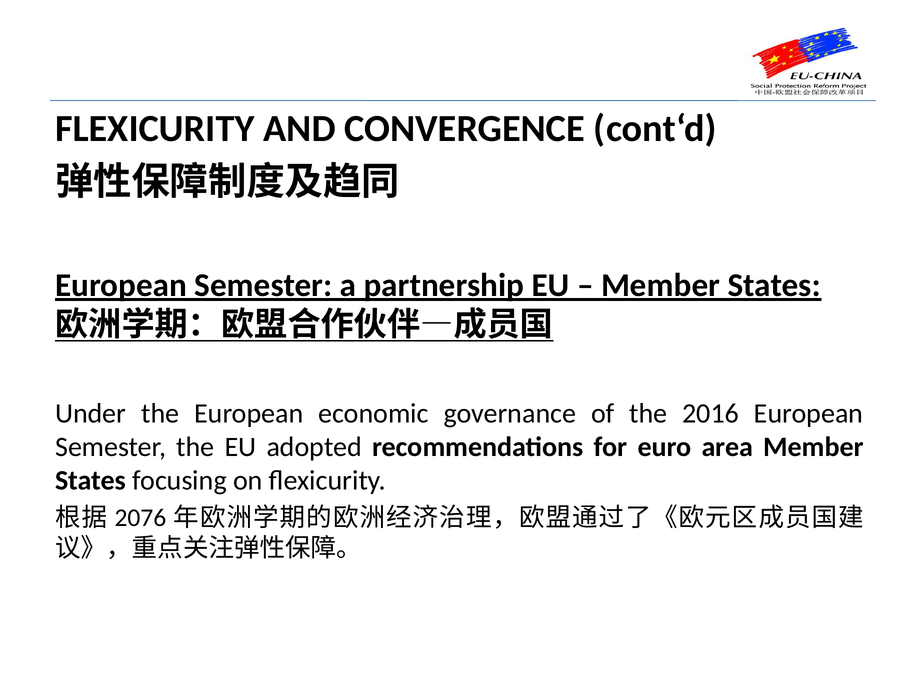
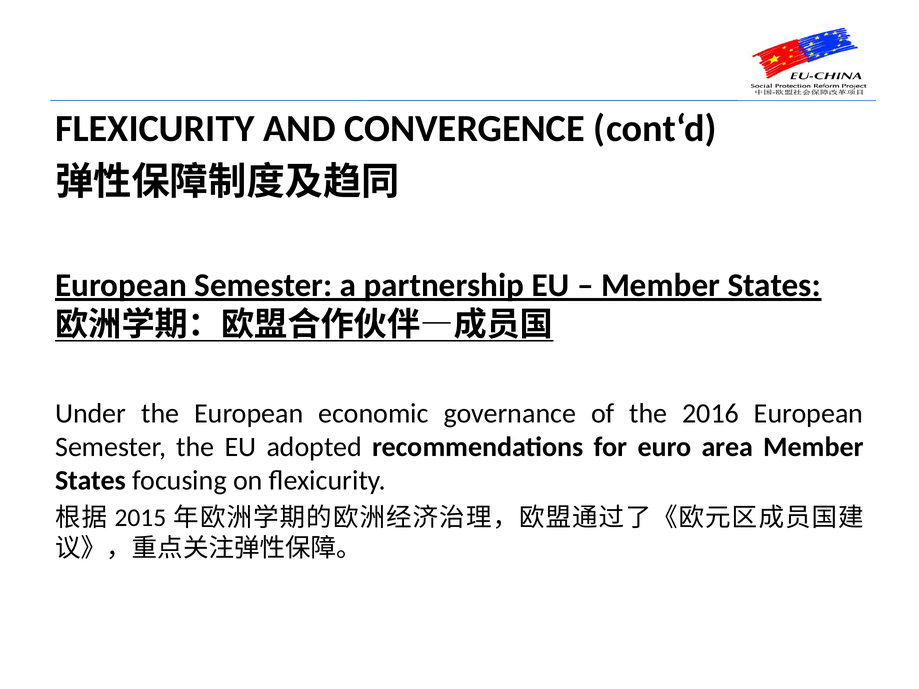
2076: 2076 -> 2015 (140, 518)
